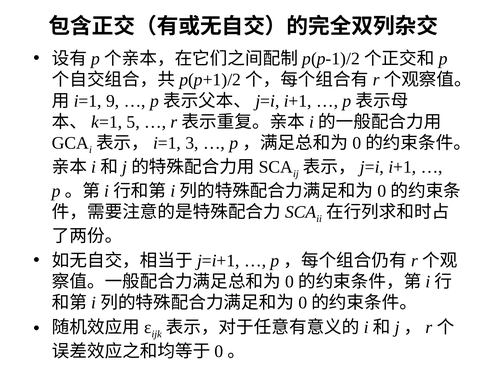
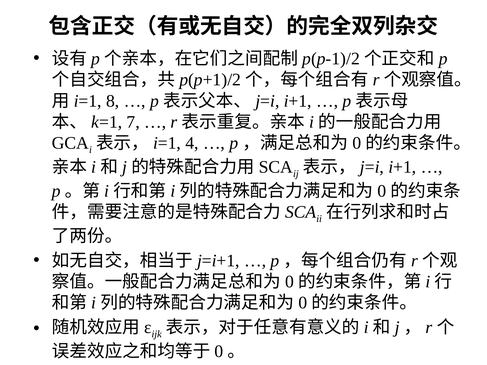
9: 9 -> 8 (113, 101)
5: 5 -> 7 (133, 122)
3: 3 -> 4 (192, 143)
